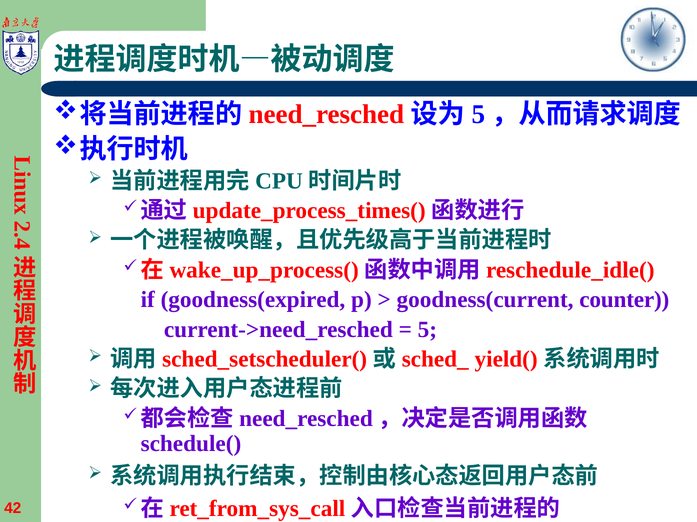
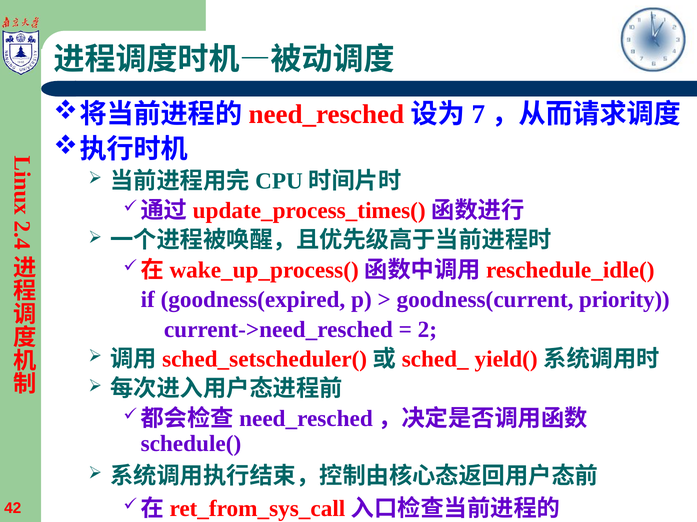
5: 5 -> 7 (478, 115)
counter: counter -> priority (624, 300)
5: 5 -> 2 (427, 330)
